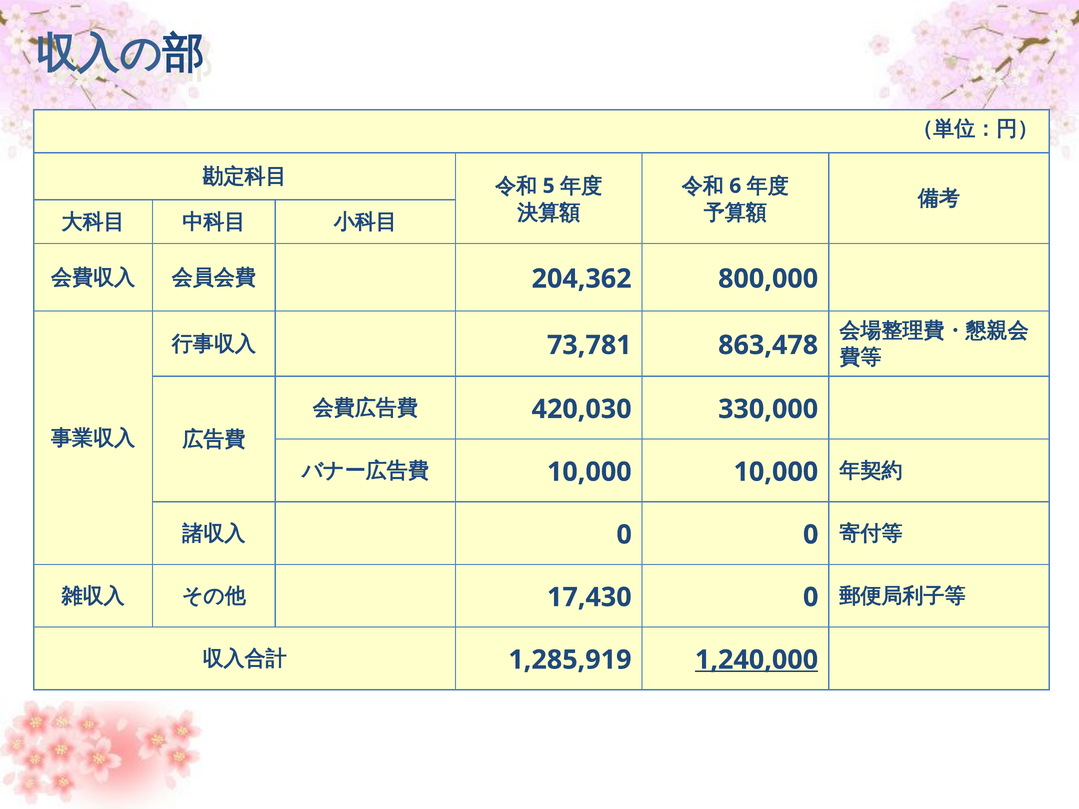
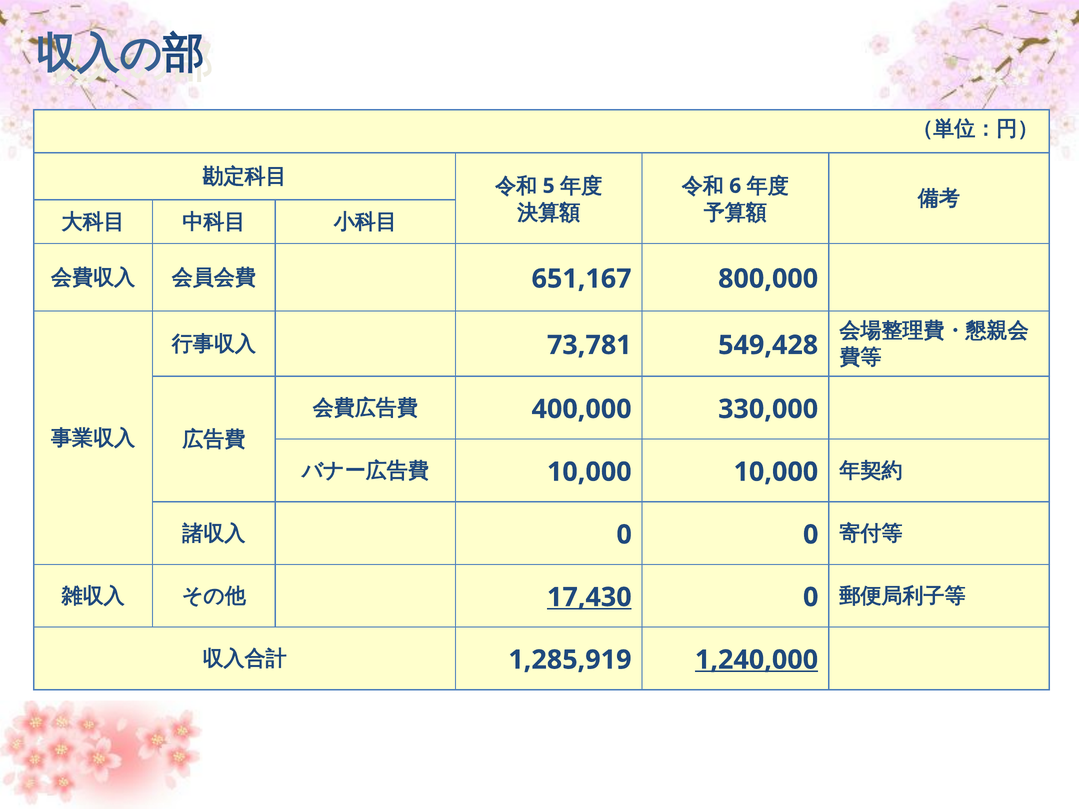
204,362: 204,362 -> 651,167 (582, 279)
863,478: 863,478 -> 549,428 (768, 345)
420,030: 420,030 -> 400,000 (582, 409)
17,430 underline: none -> present (589, 597)
